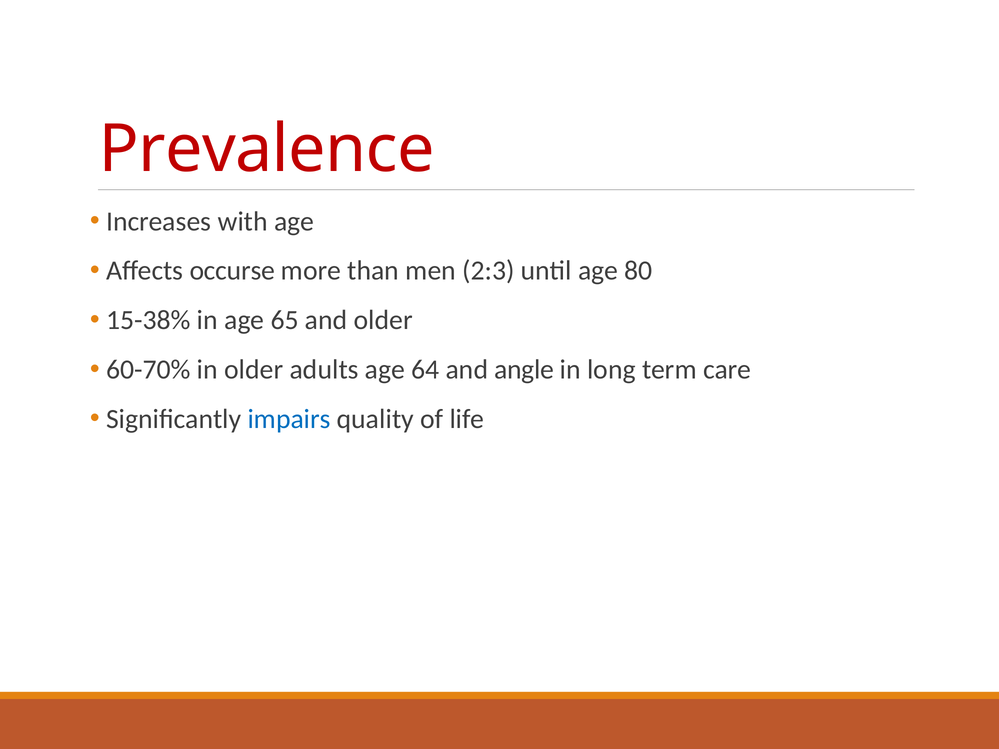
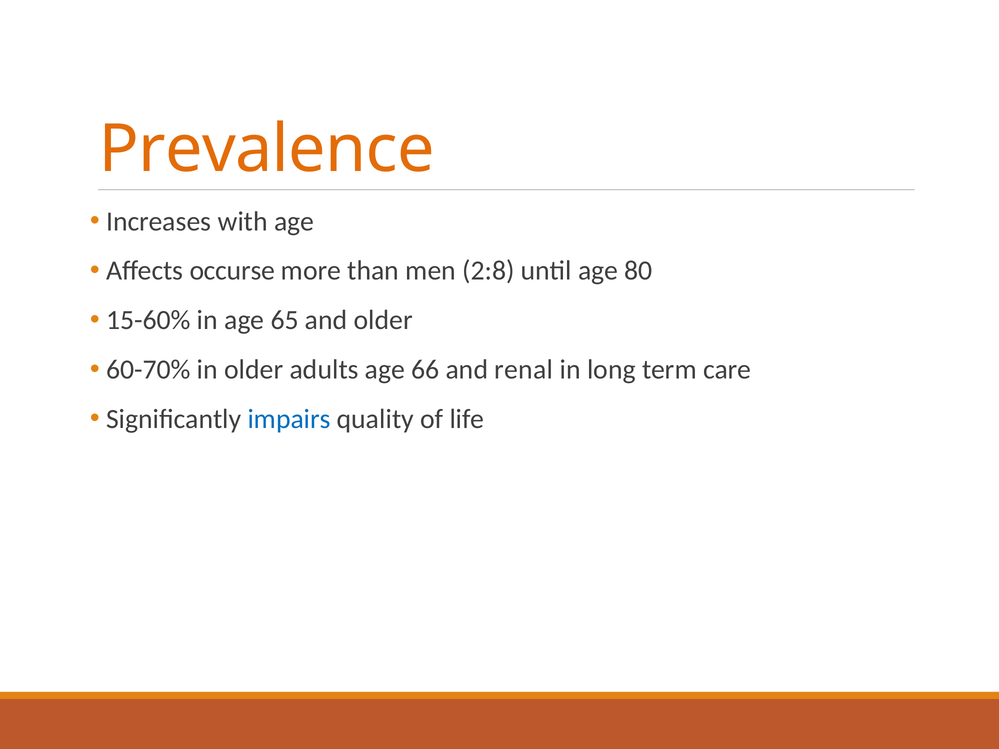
Prevalence colour: red -> orange (267, 149)
2:3: 2:3 -> 2:8 (488, 271)
15-38%: 15-38% -> 15-60% (148, 320)
64: 64 -> 66 (425, 370)
angle: angle -> renal (524, 370)
